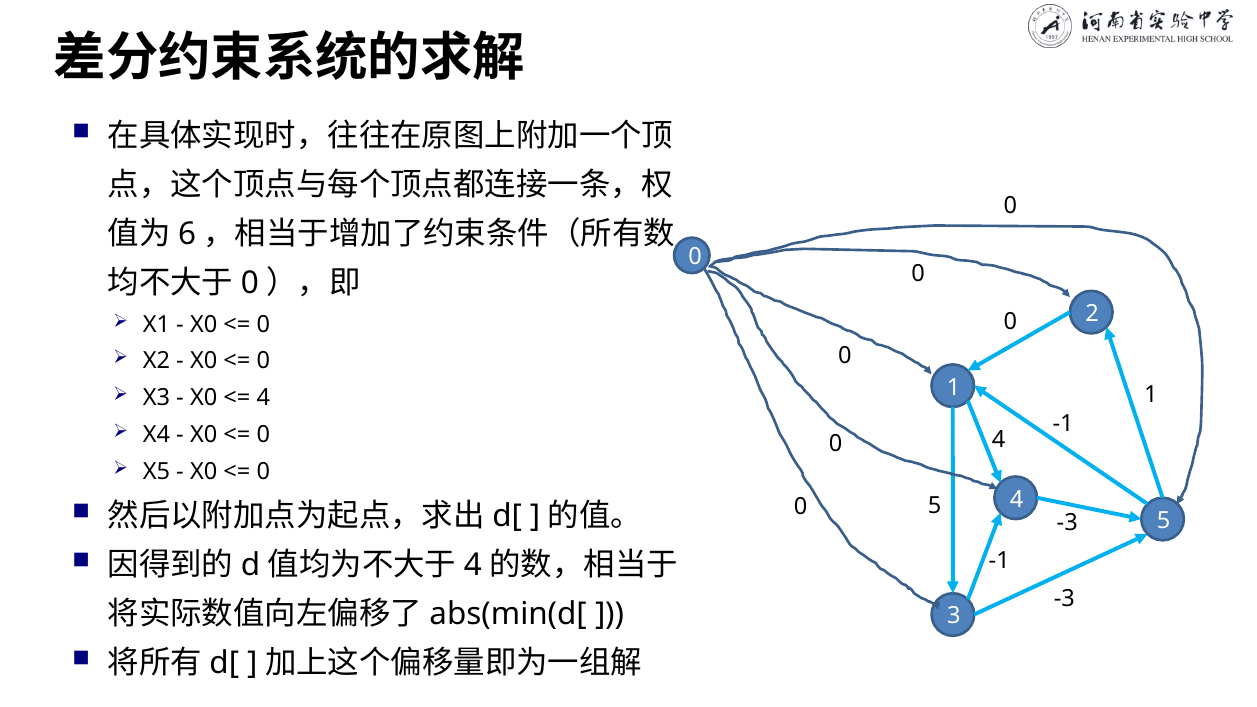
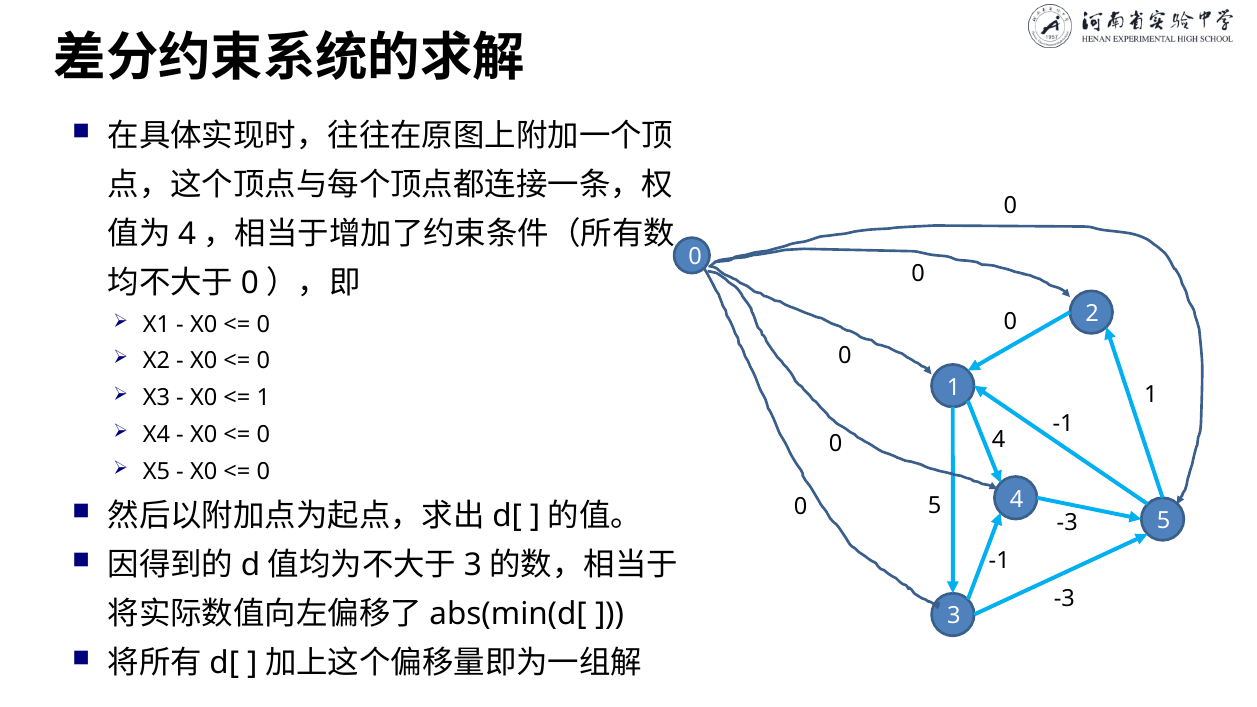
6: 6 -> 4 (187, 234)
4: 4 -> 1 (263, 398)
4: 4 -> 3 (473, 565)
